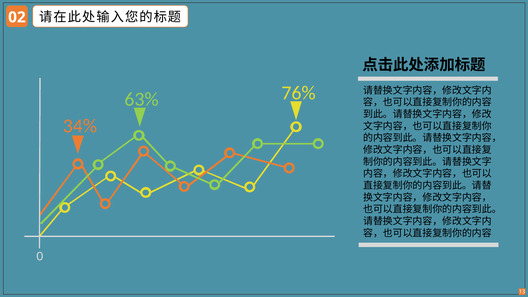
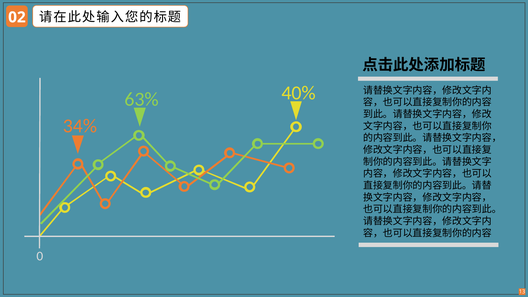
76%: 76% -> 40% (299, 93)
